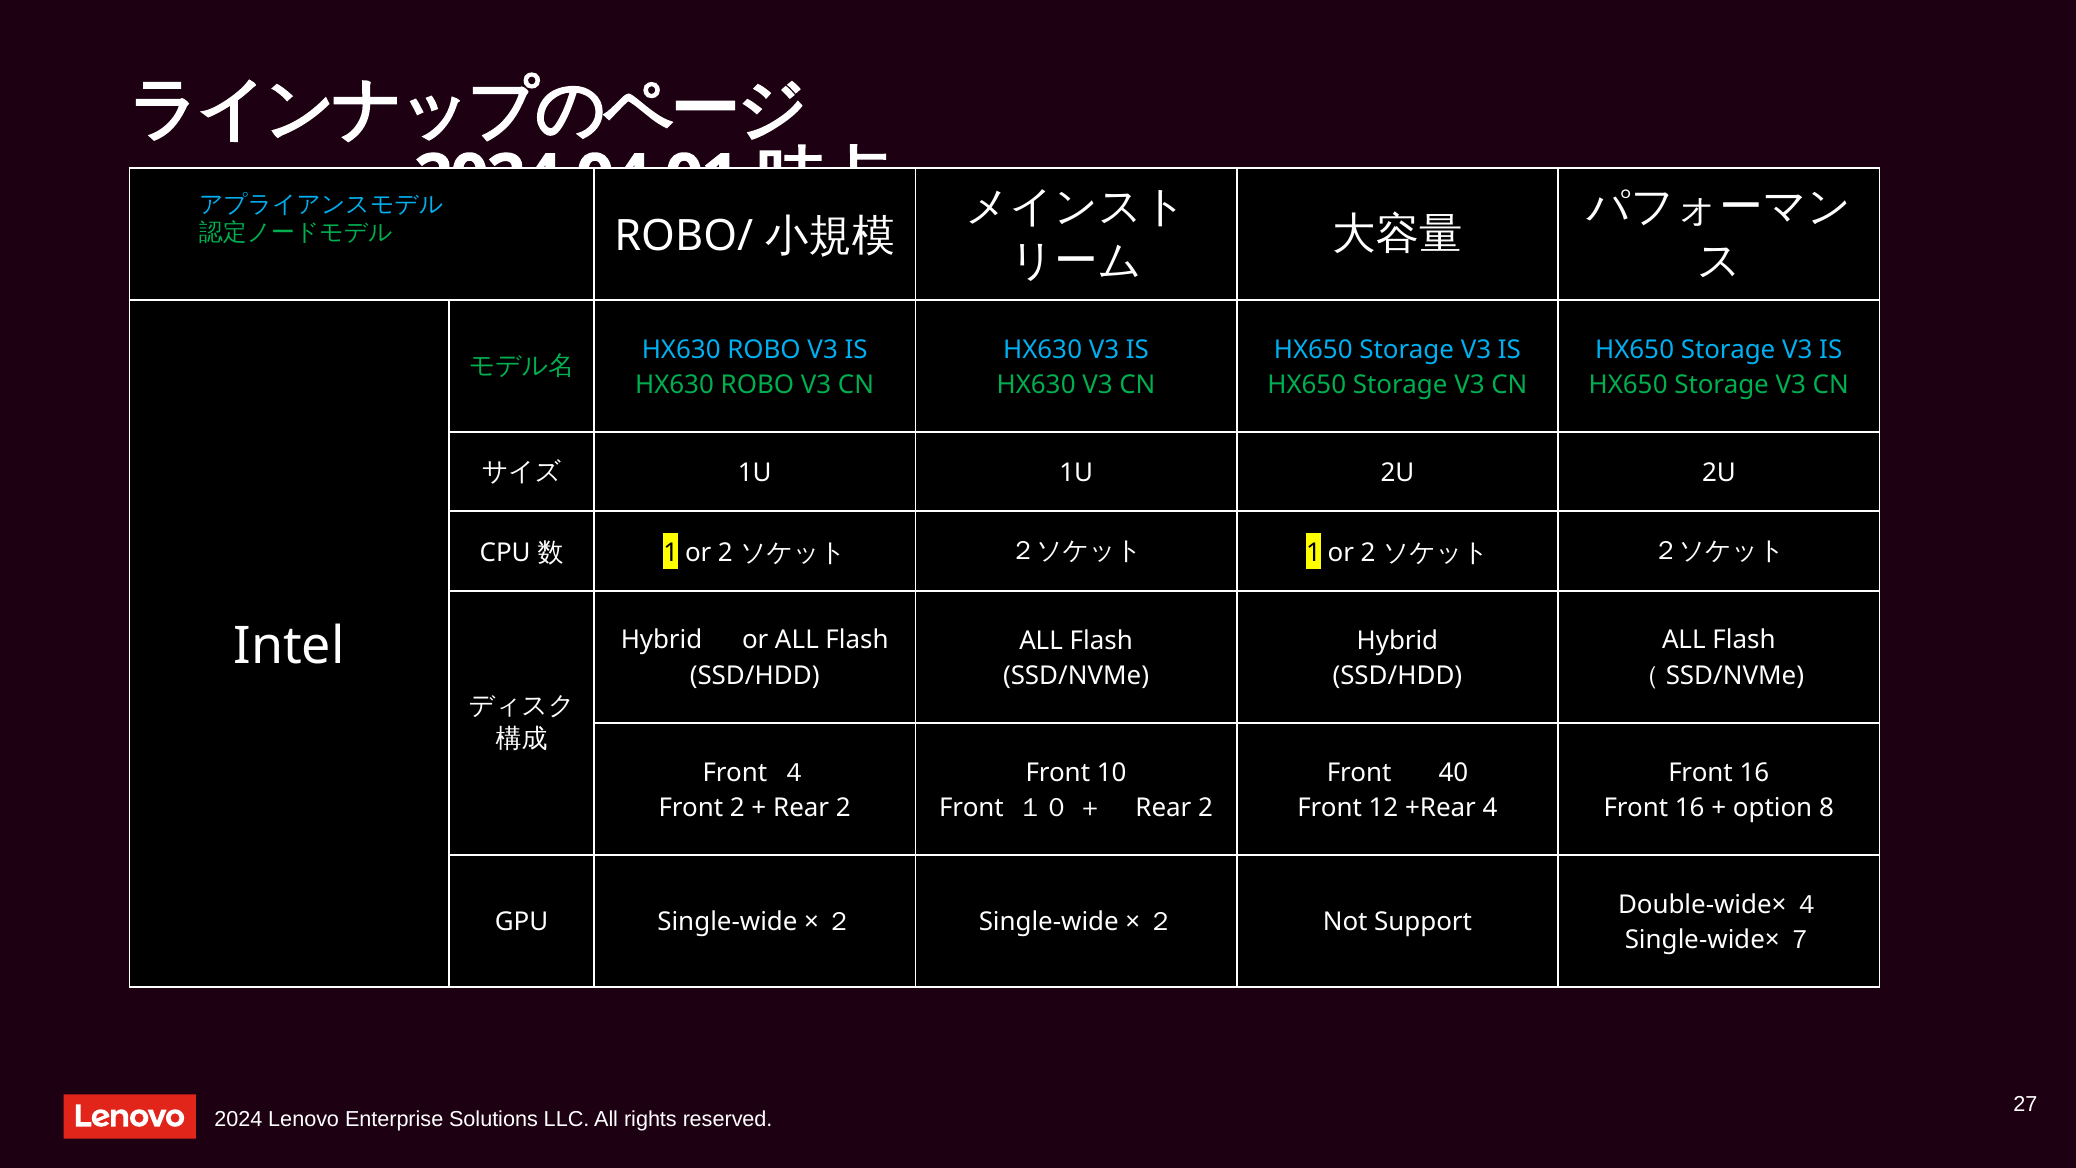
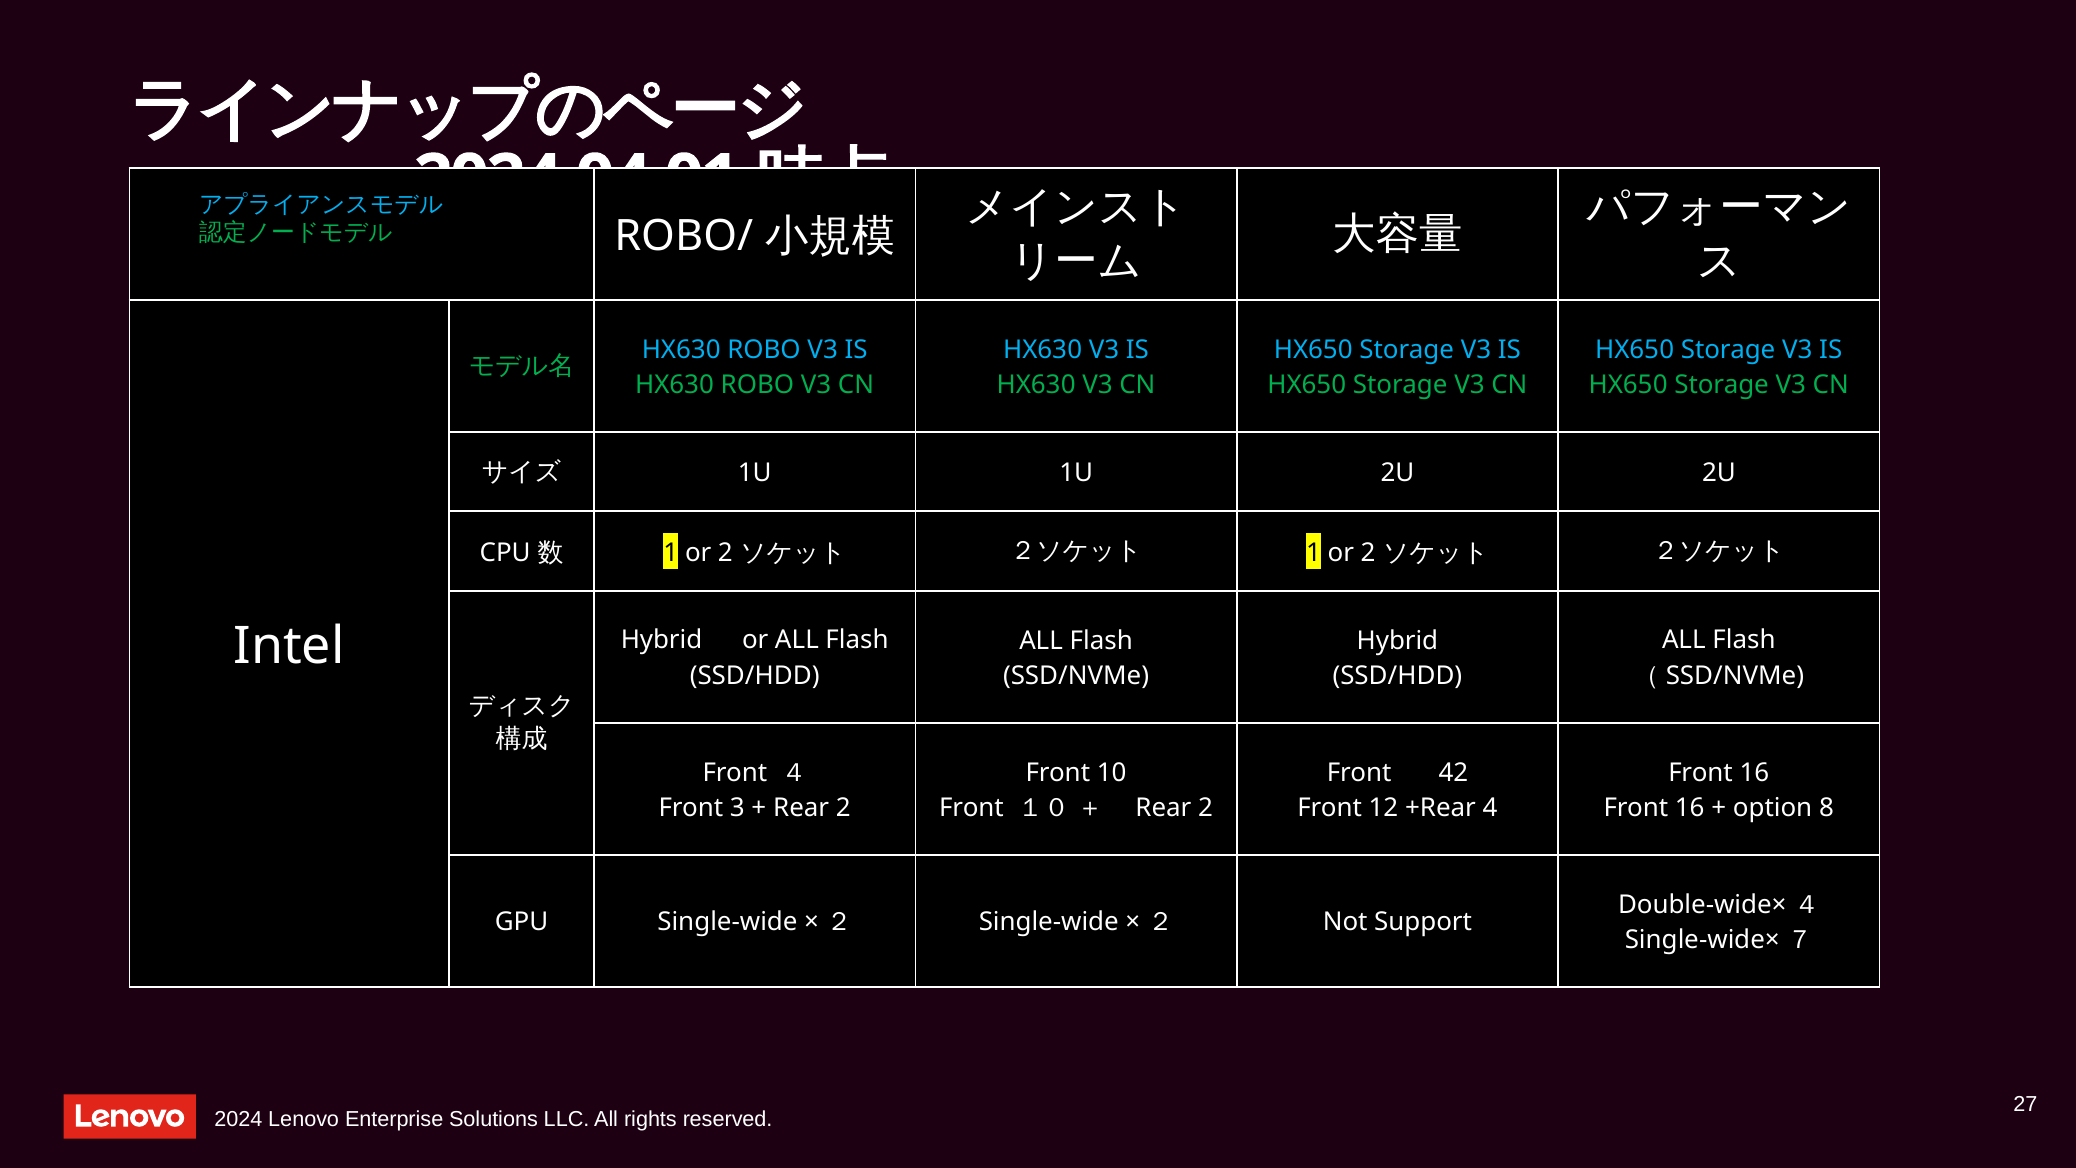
40: 40 -> 42 (1453, 773)
Front 2: 2 -> 3 (737, 808)
